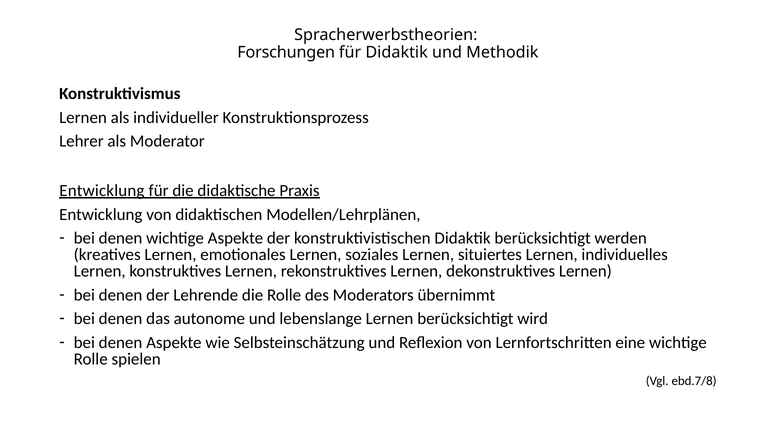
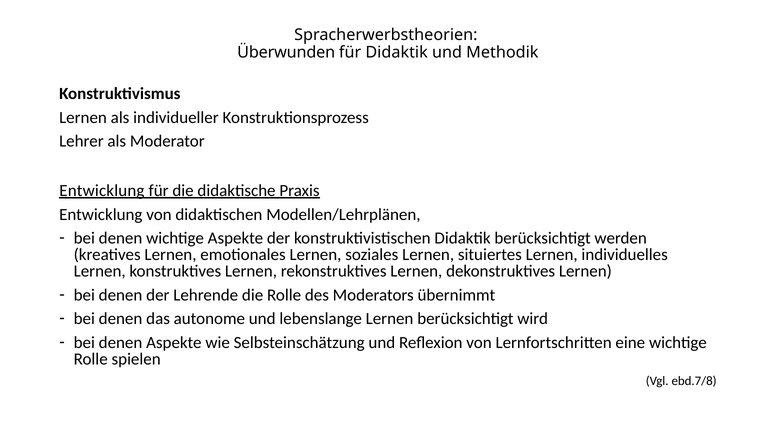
Forschungen: Forschungen -> Überwunden (286, 52)
